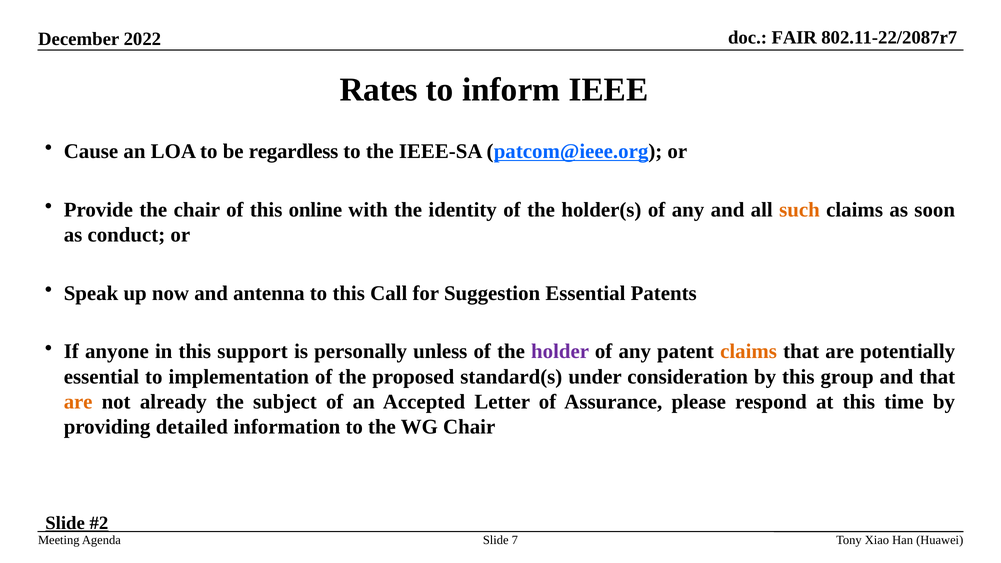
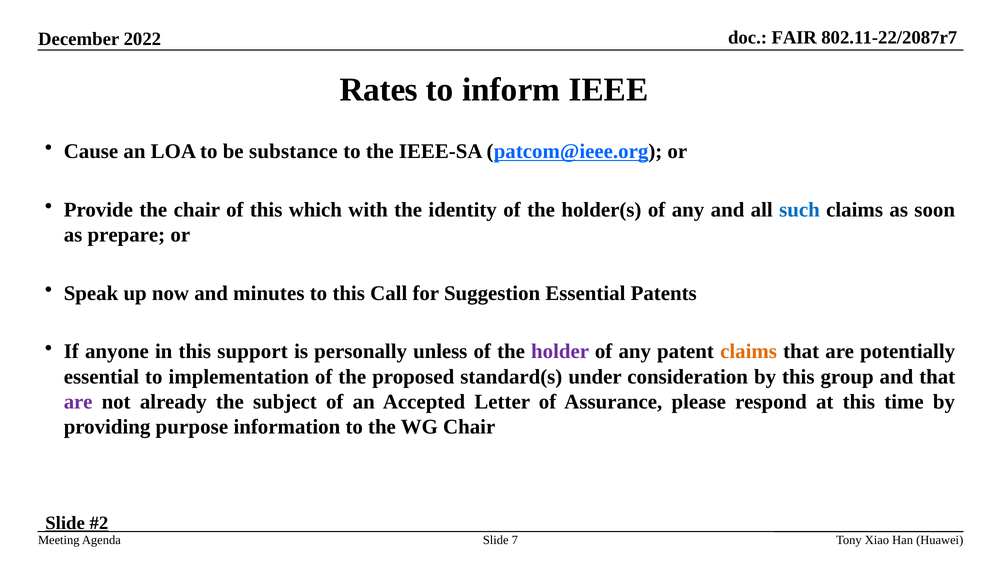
regardless: regardless -> substance (293, 151)
online: online -> which (315, 210)
such colour: orange -> blue (799, 210)
conduct: conduct -> prepare (126, 235)
antenna: antenna -> minutes (269, 293)
are colour: orange -> purple (78, 402)
detailed: detailed -> purpose (192, 427)
